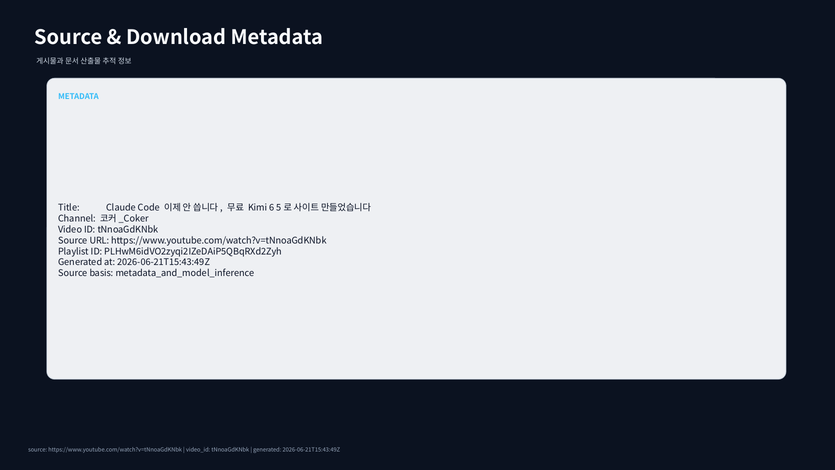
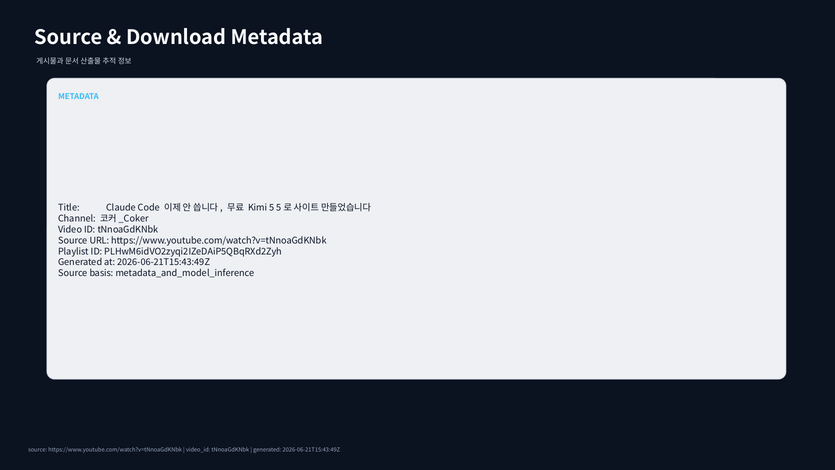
Kimi 6: 6 -> 5 (272, 208)
